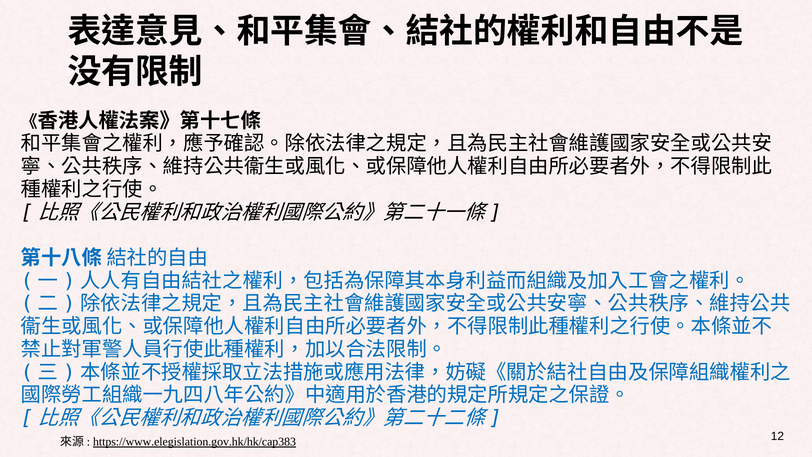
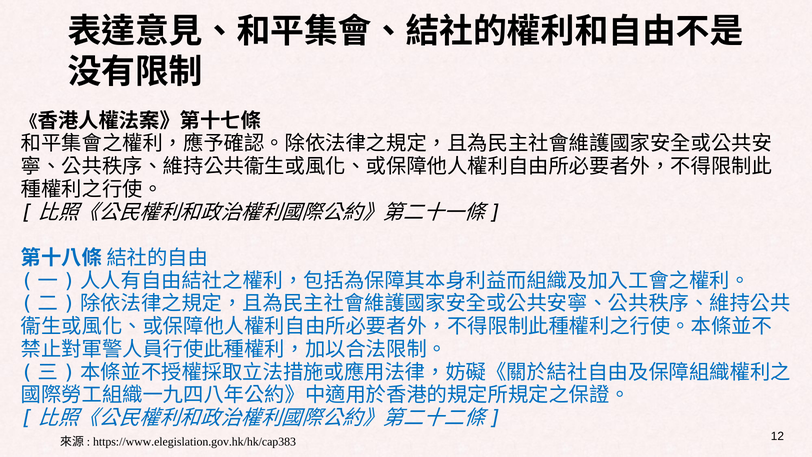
https://www.elegislation.gov.hk/hk/cap383 underline: present -> none (194, 442)
